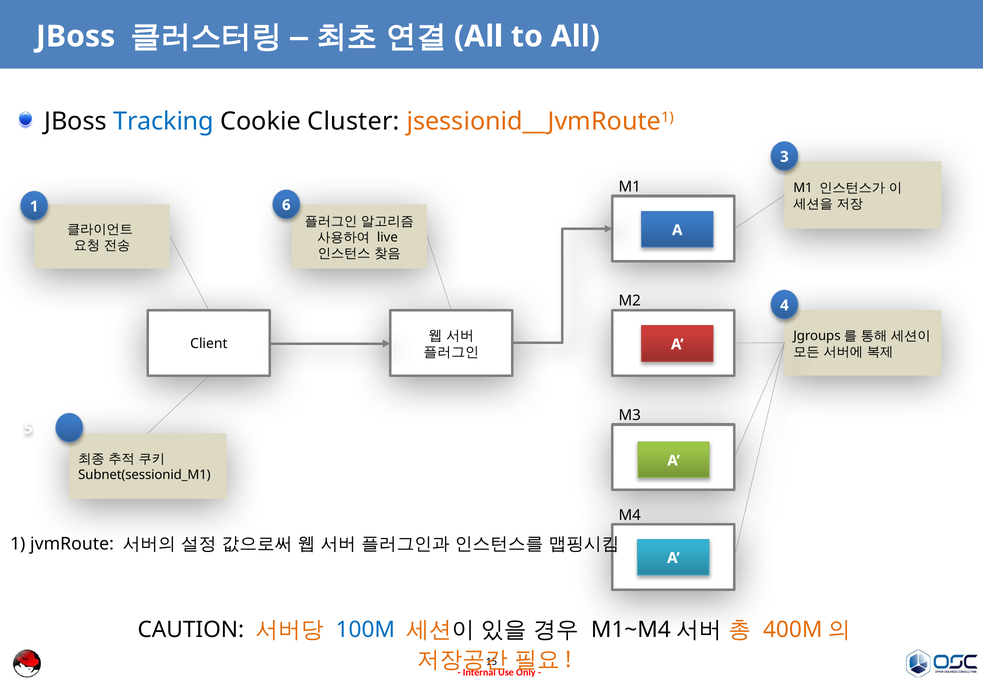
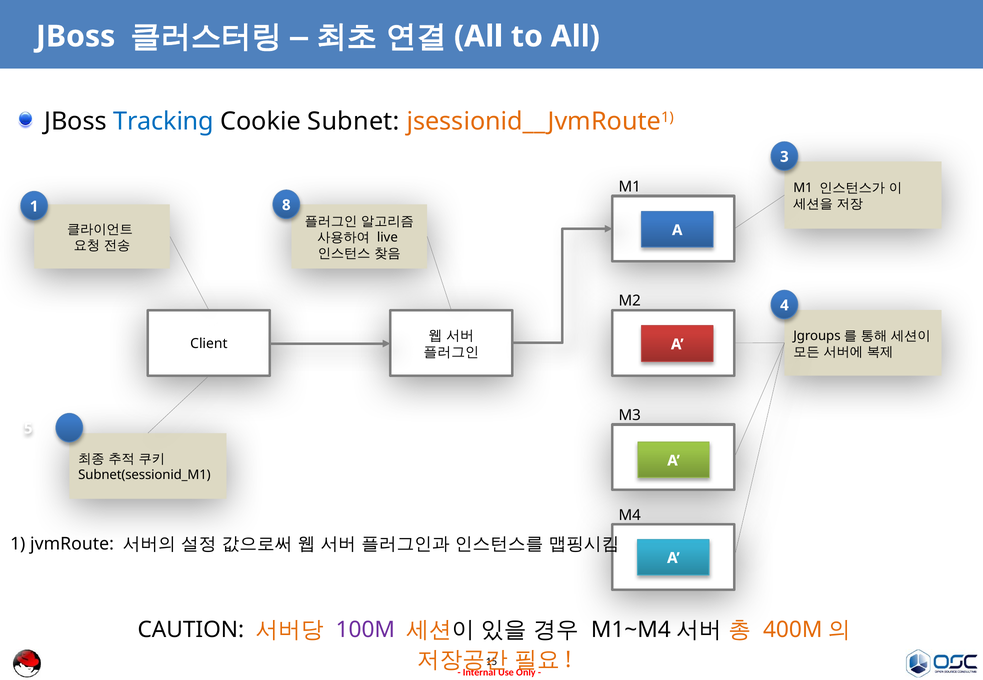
Cluster: Cluster -> Subnet (354, 122)
6: 6 -> 8 (286, 205)
100M colour: blue -> purple (365, 630)
